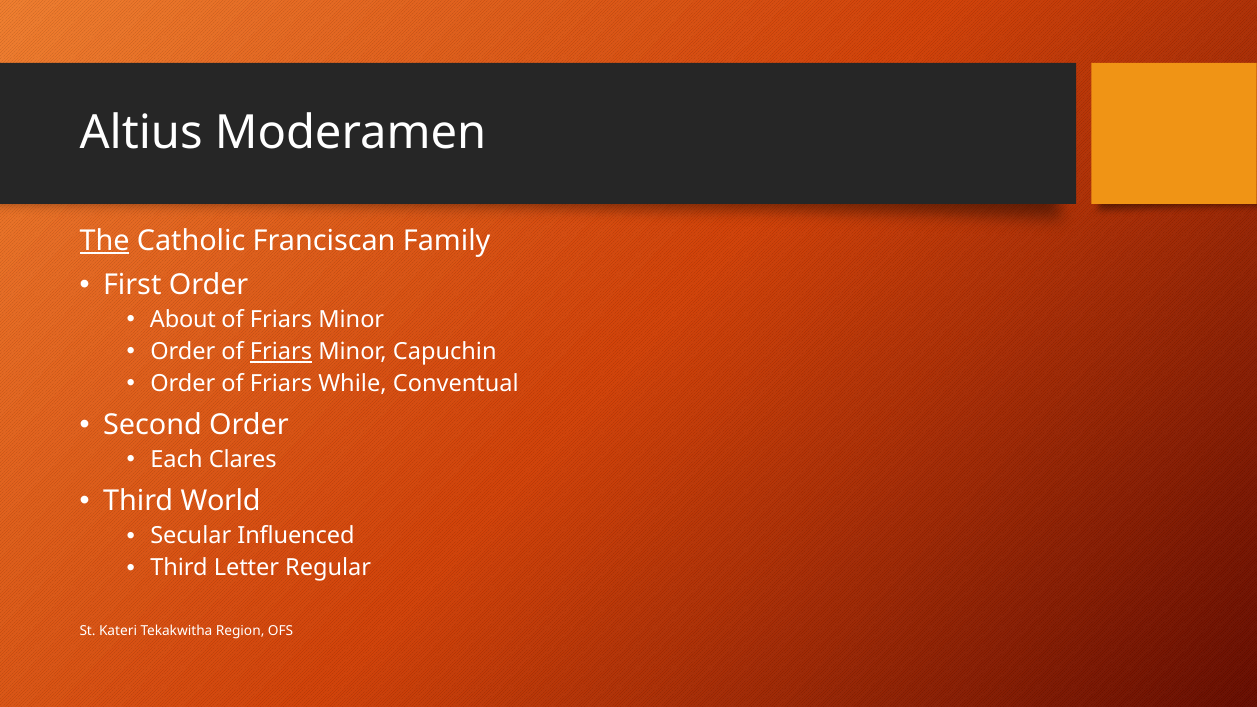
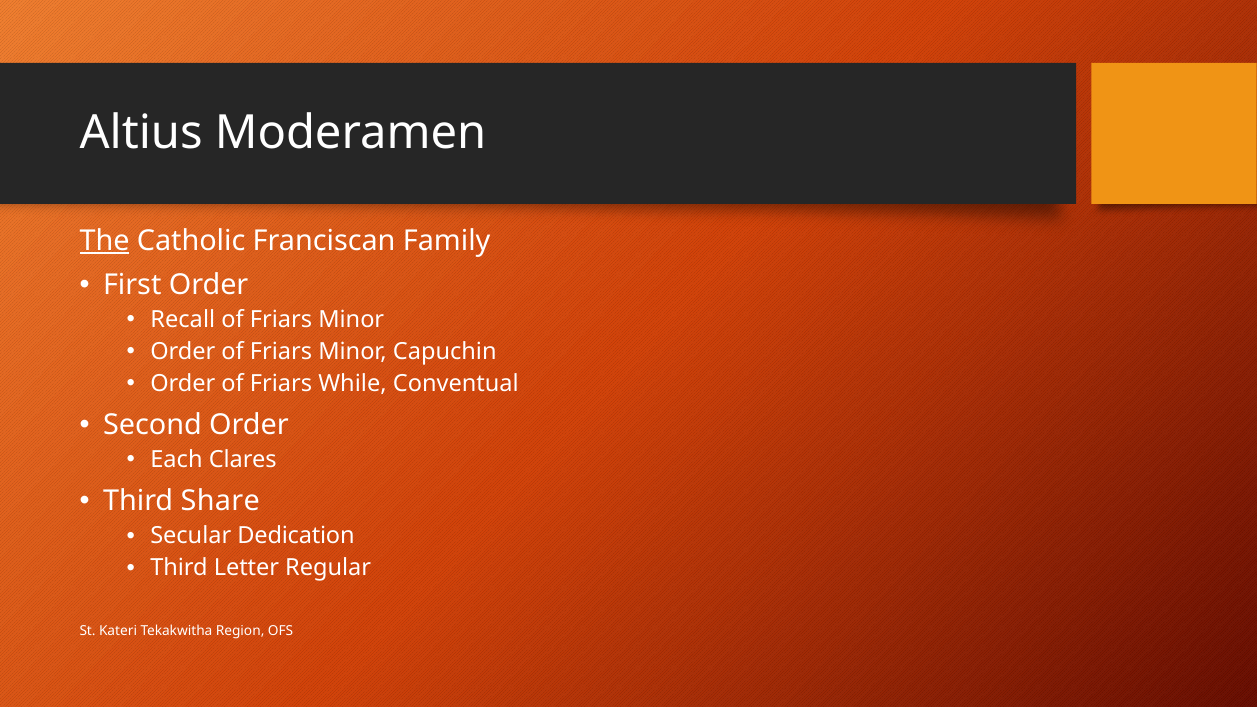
About: About -> Recall (183, 320)
Friars underline: present -> none (281, 352)
World: World -> Share (220, 501)
Influenced: Influenced -> Dedication (296, 536)
